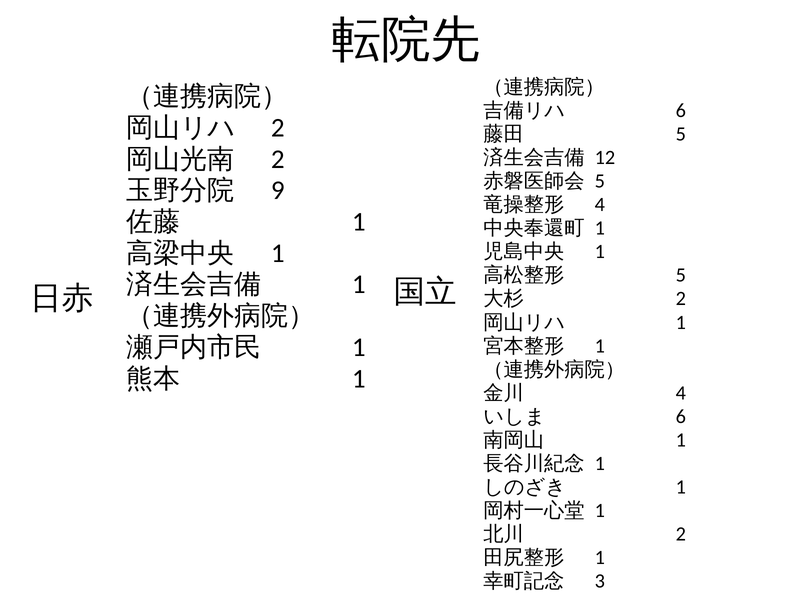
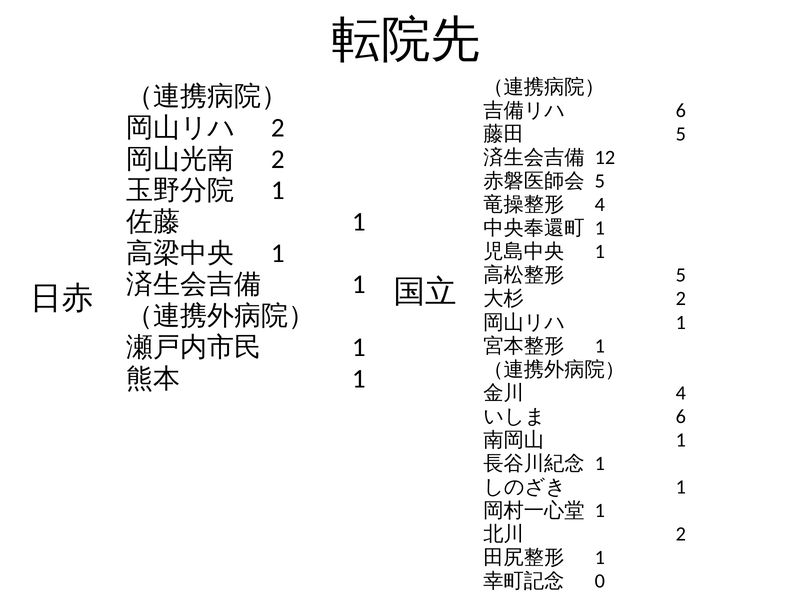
9: 9 -> 1 (278, 190)
3: 3 -> 0 (600, 581)
